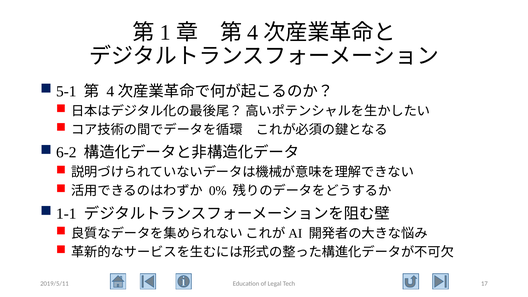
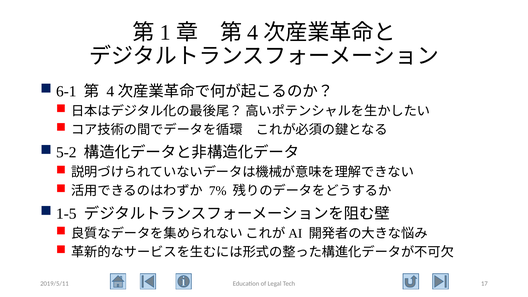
5-1: 5-1 -> 6-1 (66, 91)
6-2: 6-2 -> 5-2 (66, 153)
0%: 0% -> 7% (218, 191)
1-1: 1-1 -> 1-5 (66, 214)
